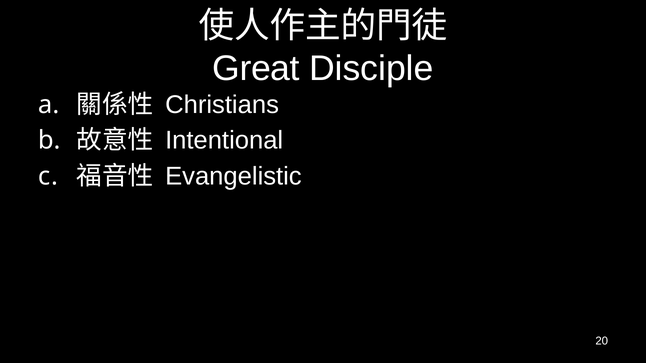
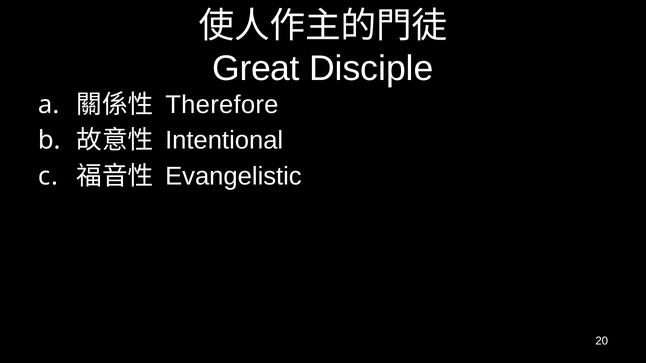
Christians: Christians -> Therefore (222, 105)
